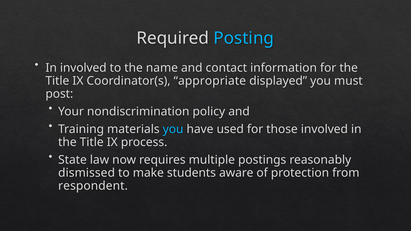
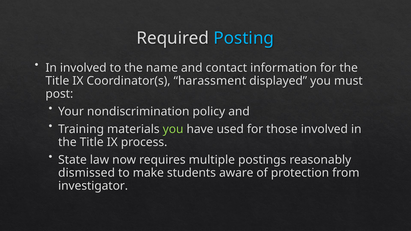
appropriate: appropriate -> harassment (210, 81)
you colour: light blue -> light green (173, 129)
respondent: respondent -> investigator (93, 186)
